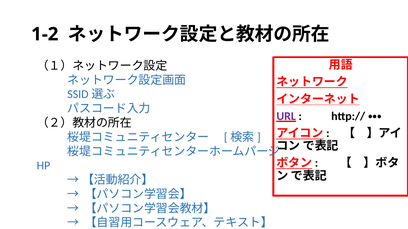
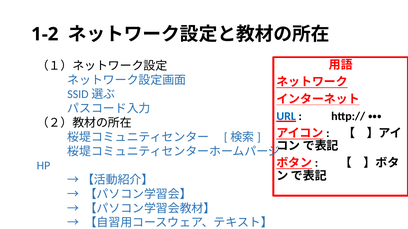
URL colour: purple -> blue (286, 116)
